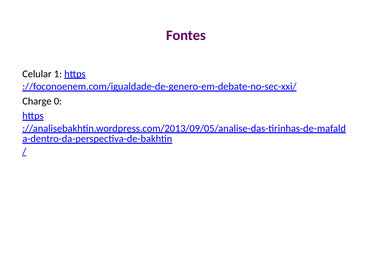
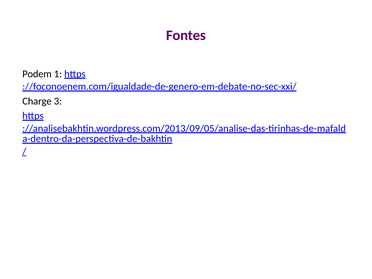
Celular: Celular -> Podem (37, 74)
0: 0 -> 3 (58, 101)
